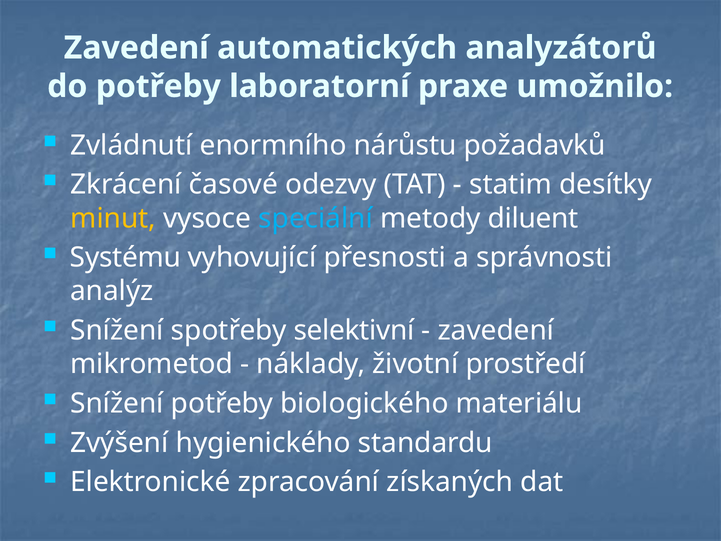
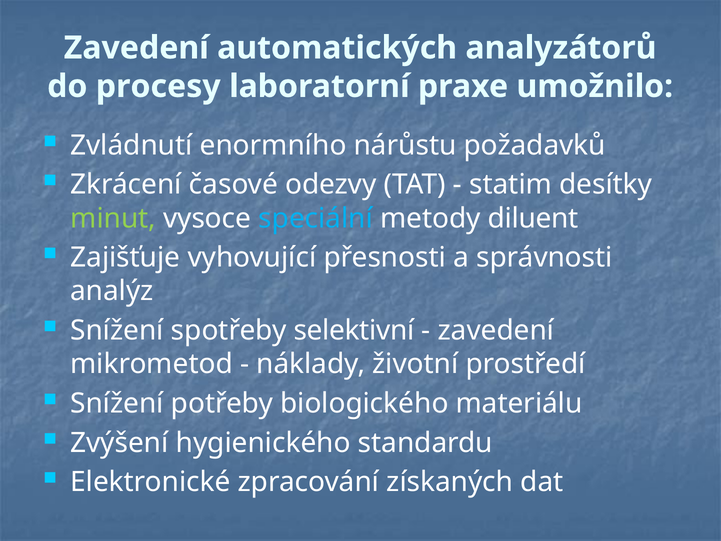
do potřeby: potřeby -> procesy (158, 86)
minut colour: yellow -> light green (113, 218)
Systému: Systému -> Zajišťuje (125, 257)
